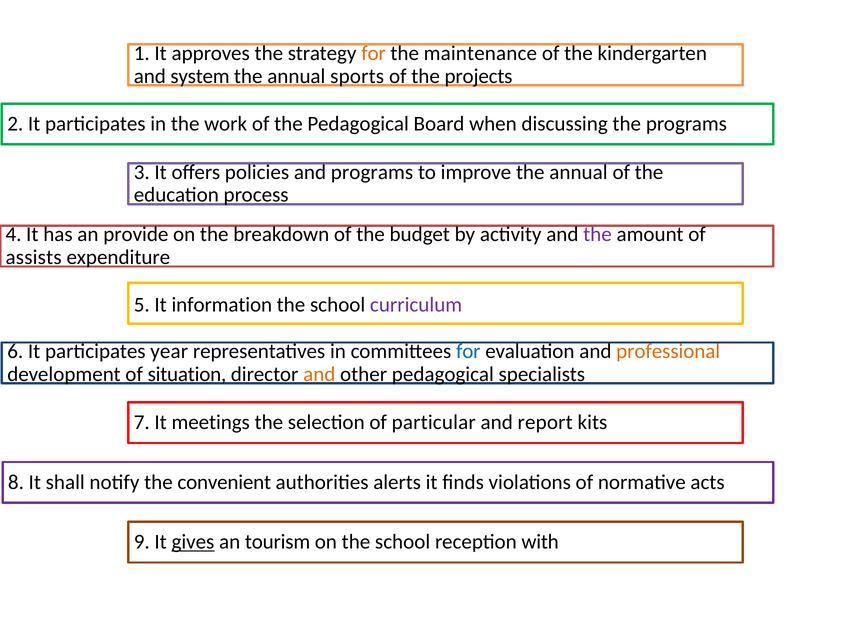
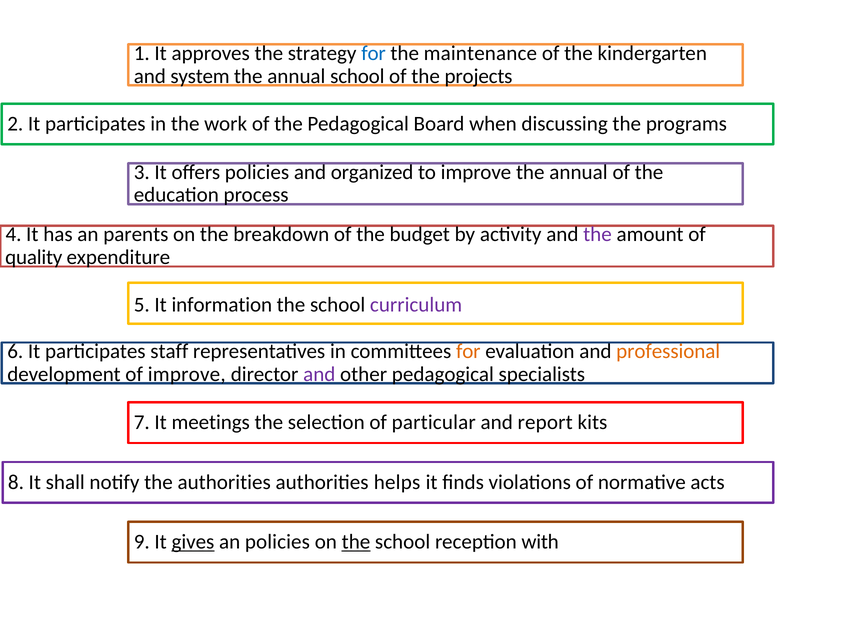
for colour: orange -> blue (374, 53)
annual sports: sports -> school (357, 76)
and programs: programs -> organized (372, 172)
provide: provide -> parents (136, 235)
assists: assists -> quality (34, 257)
year: year -> staff (169, 352)
for colour: blue -> orange (468, 352)
of situation: situation -> improve (187, 374)
and colour: orange -> purple (319, 374)
the convenient: convenient -> authorities (224, 482)
alerts: alerts -> helps (397, 482)
an tourism: tourism -> policies (277, 542)
the underline: none -> present (356, 542)
